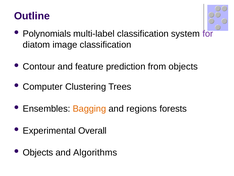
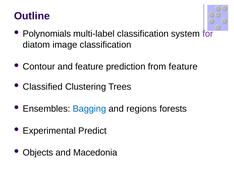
from objects: objects -> feature (183, 66)
Computer: Computer -> Classified (43, 86)
Bagging colour: orange -> blue (89, 108)
Overall: Overall -> Predict (92, 130)
Algorithms: Algorithms -> Macedonia (95, 152)
